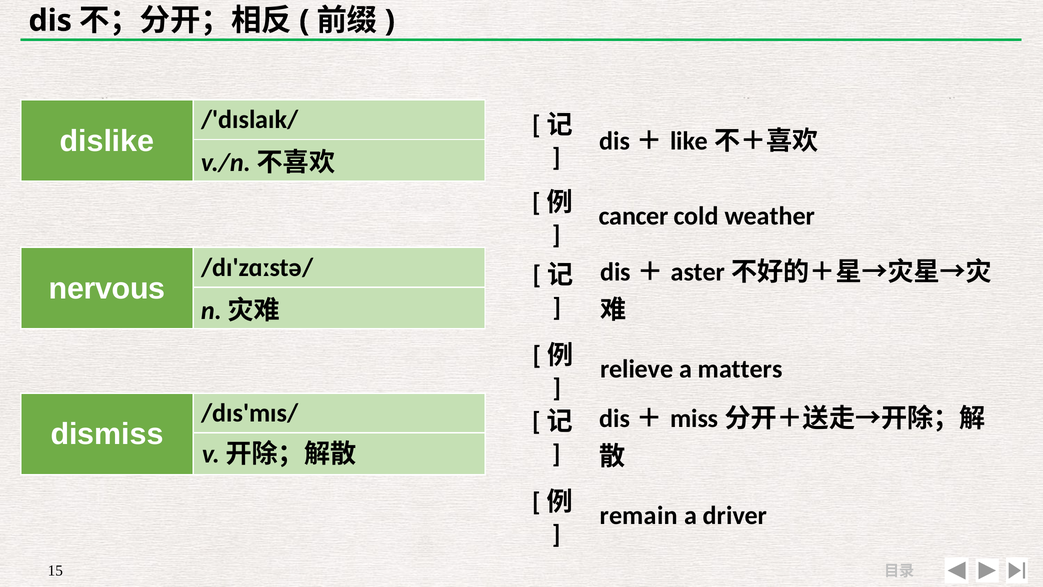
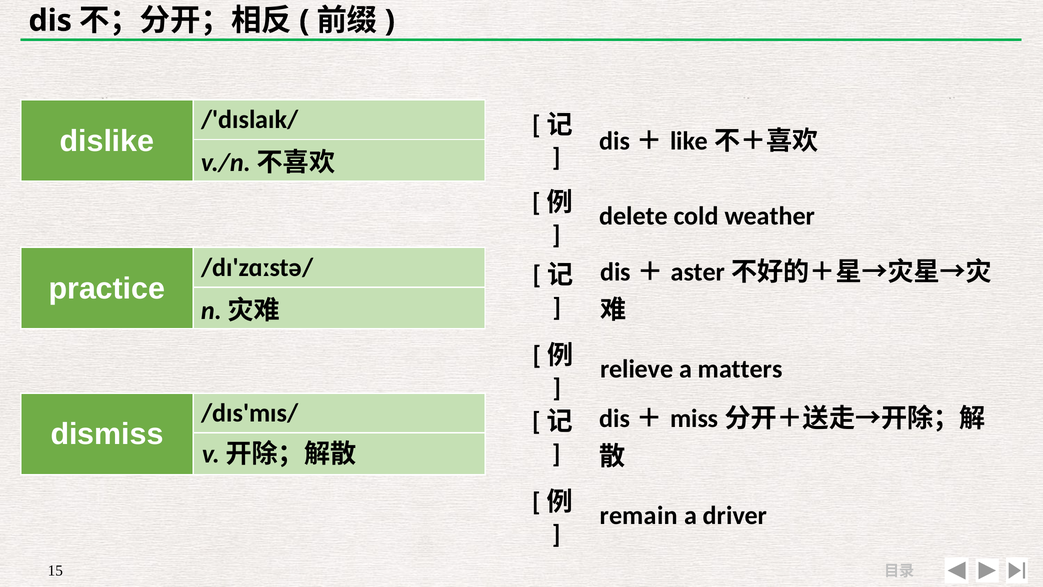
cancer: cancer -> delete (634, 216)
nervous: nervous -> practice (107, 288)
